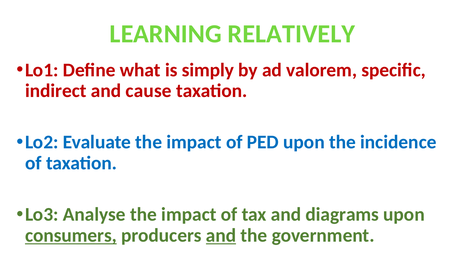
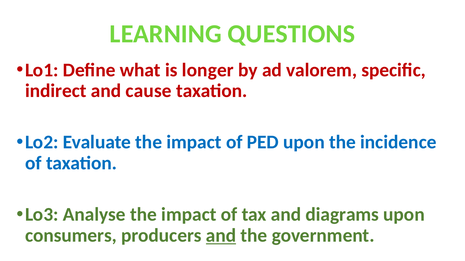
RELATIVELY: RELATIVELY -> QUESTIONS (291, 34)
simply: simply -> longer (208, 70)
consumers underline: present -> none (71, 236)
